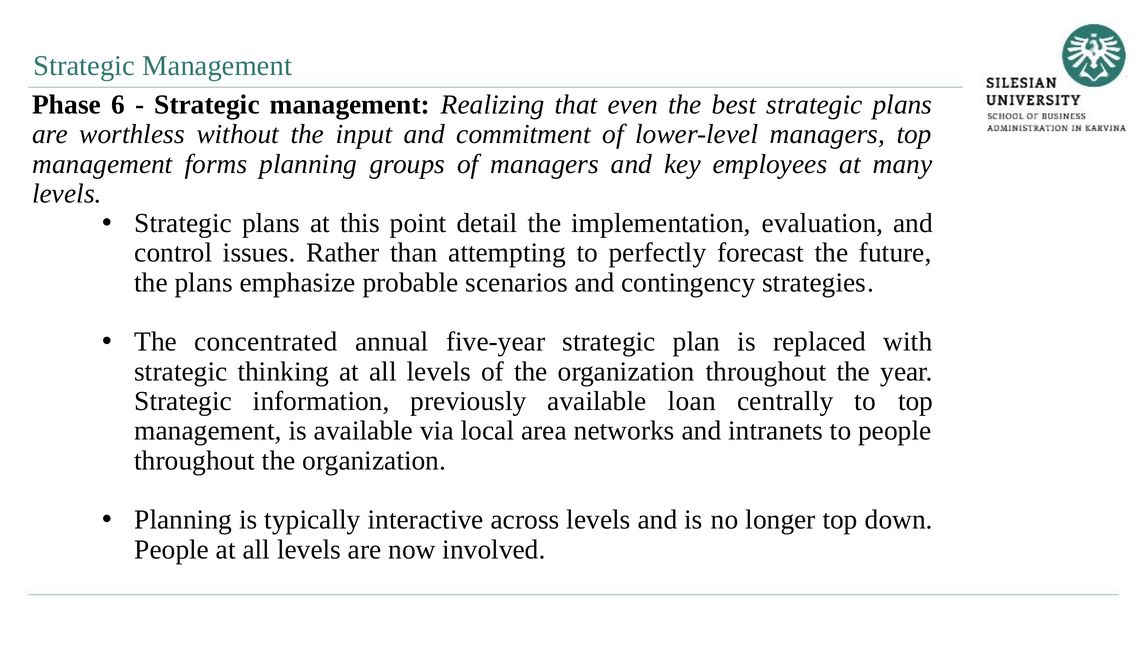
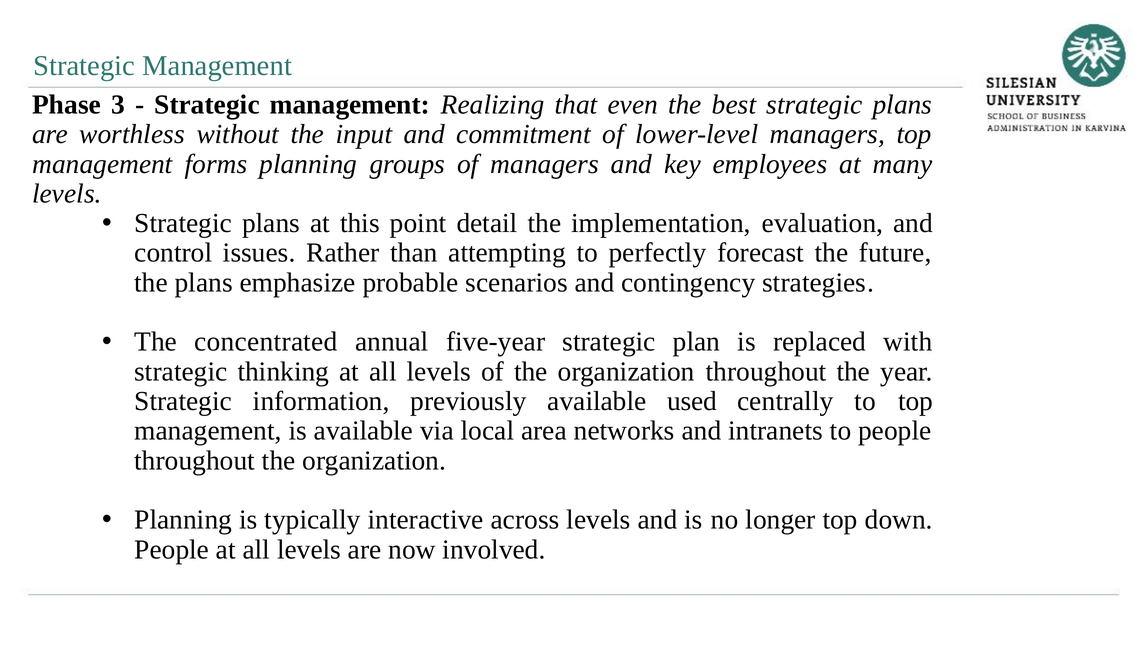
6: 6 -> 3 (118, 105)
loan: loan -> used (692, 401)
